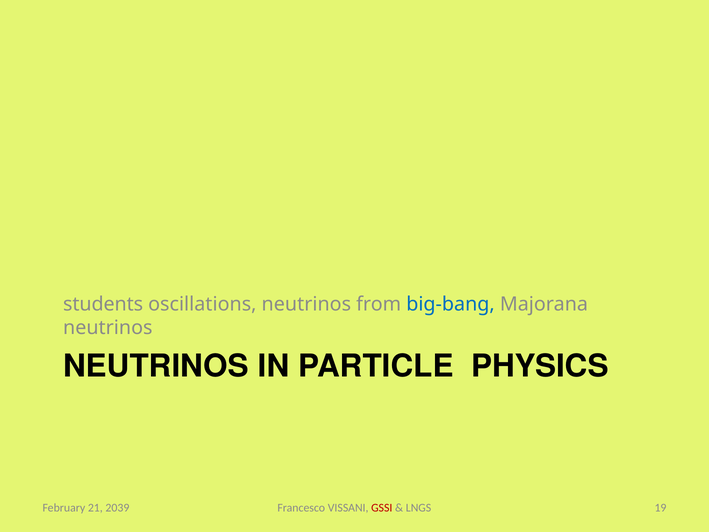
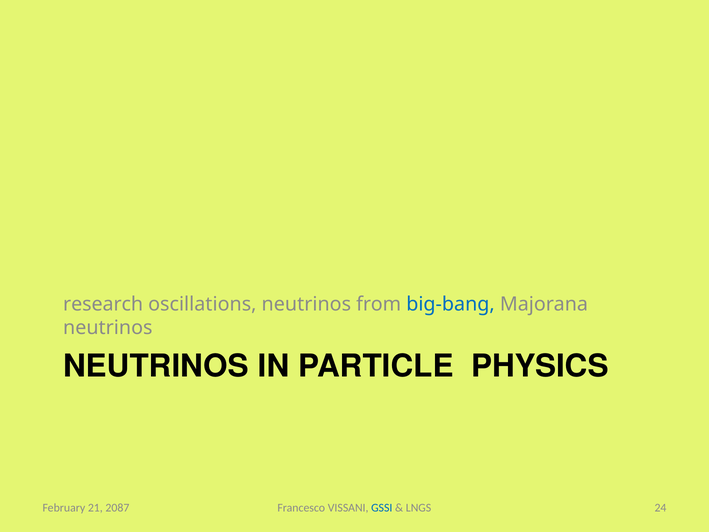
students: students -> research (103, 304)
GSSI colour: red -> blue (382, 508)
19: 19 -> 24 (660, 508)
2039: 2039 -> 2087 (117, 508)
